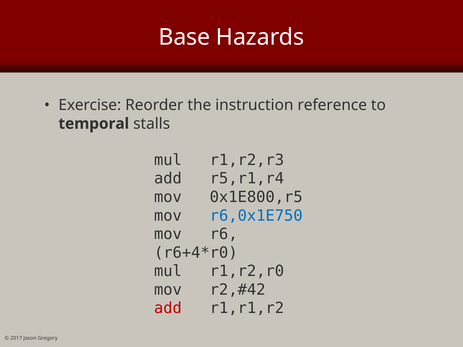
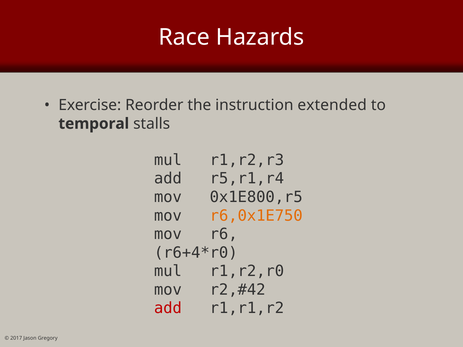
Base: Base -> Race (184, 37)
reference: reference -> extended (332, 105)
r6,0x1E750 colour: blue -> orange (256, 216)
